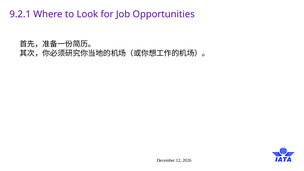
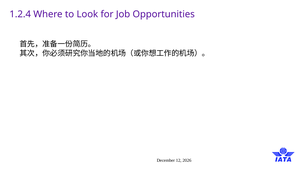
9.2.1: 9.2.1 -> 1.2.4 (20, 14)
